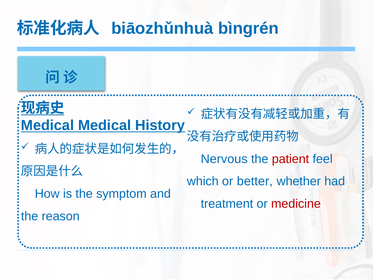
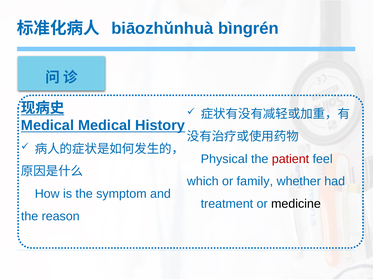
Nervous: Nervous -> Physical (224, 159)
better: better -> family (255, 181)
medicine colour: red -> black (296, 204)
